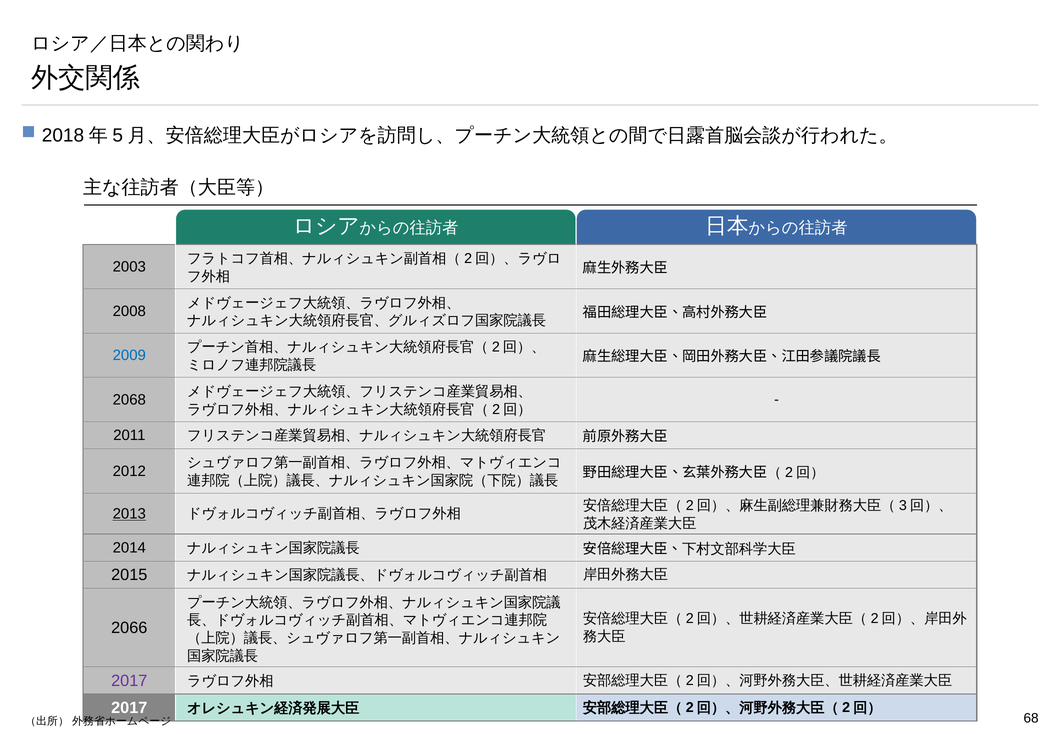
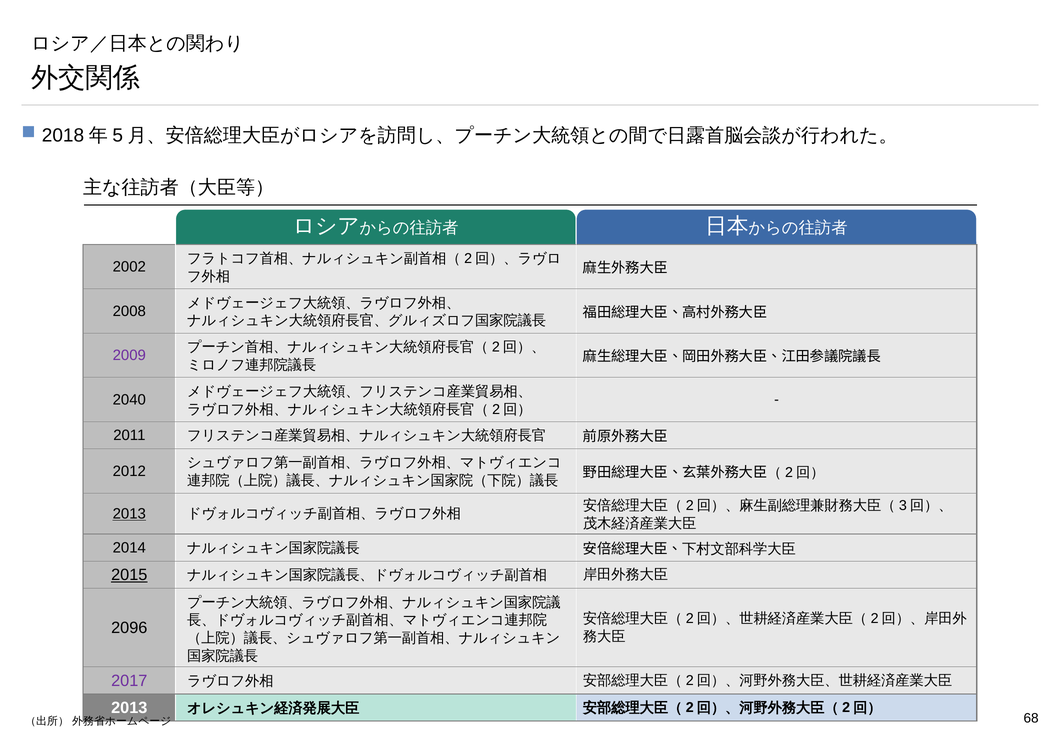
2003: 2003 -> 2002 (129, 267)
2009 colour: blue -> purple (129, 355)
2068: 2068 -> 2040 (129, 400)
2015 underline: none -> present (129, 575)
2066: 2066 -> 2096 (129, 628)
2017: 2017 -> 2013 (129, 708)
